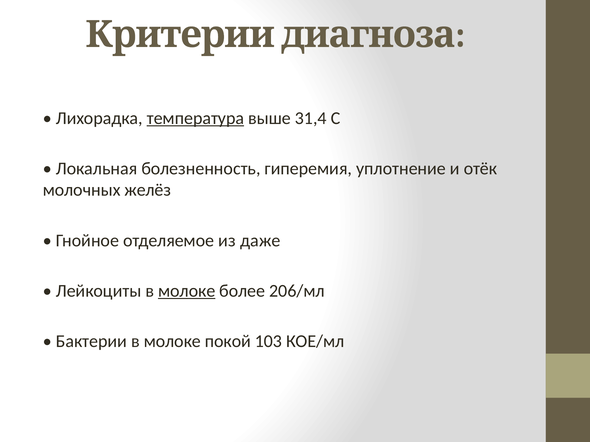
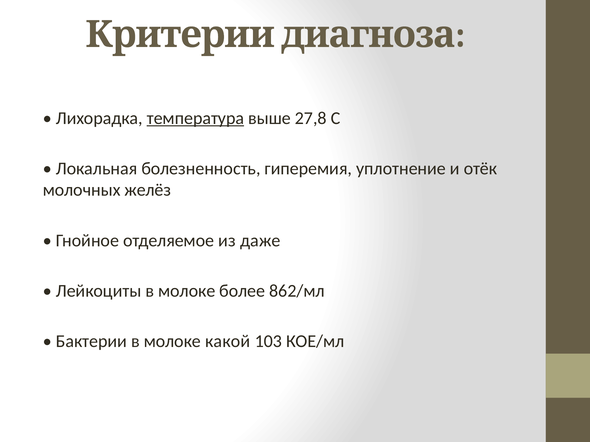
31,4: 31,4 -> 27,8 (311, 118)
молоке underline: present -> none (187, 291)
206/мл: 206/мл -> 862/мл (297, 291)
покой: покой -> какой (228, 341)
